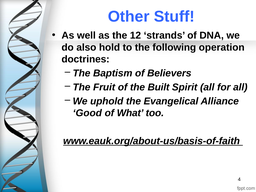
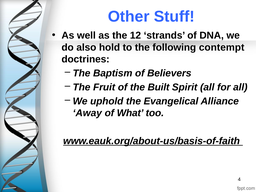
operation: operation -> contempt (222, 47)
Good: Good -> Away (87, 113)
